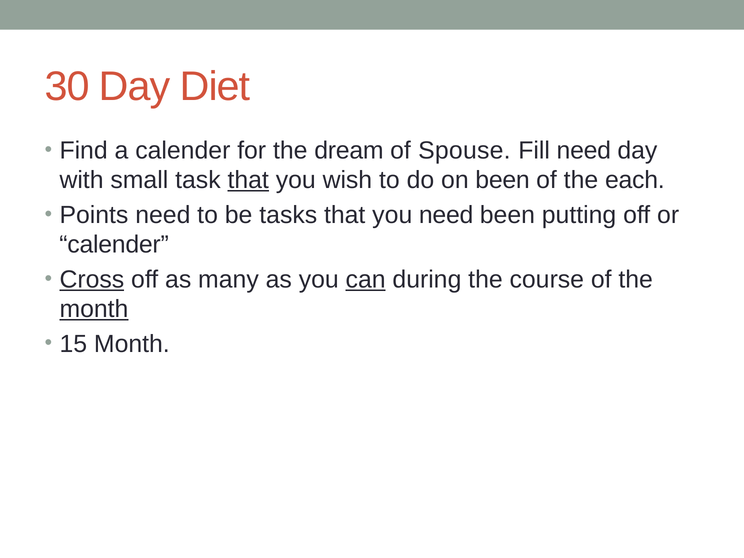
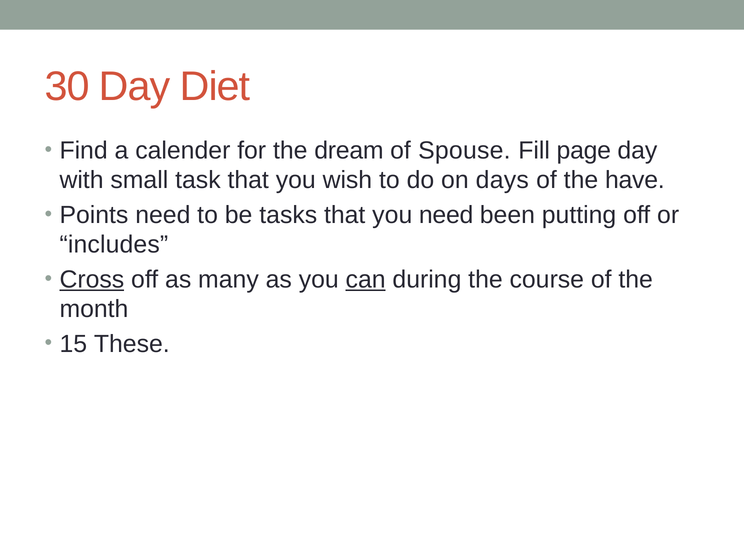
Fill need: need -> page (584, 151)
that underline: present -> none (248, 180)
on been: been -> days (502, 180)
each: each -> have (635, 180)
calender: calender -> includes (114, 245)
month underline: present -> none (94, 309)
15 Month: Month -> These (132, 344)
